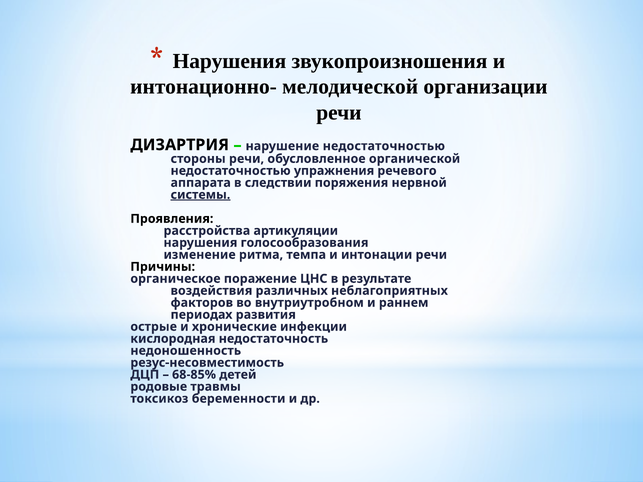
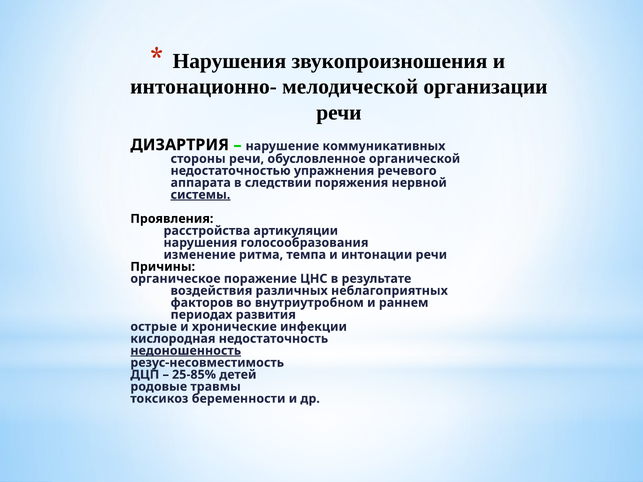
нарушение недостаточностью: недостаточностью -> коммуникативных (384, 146)
недоношенность underline: none -> present (186, 351)
68-85%: 68-85% -> 25-85% (194, 375)
